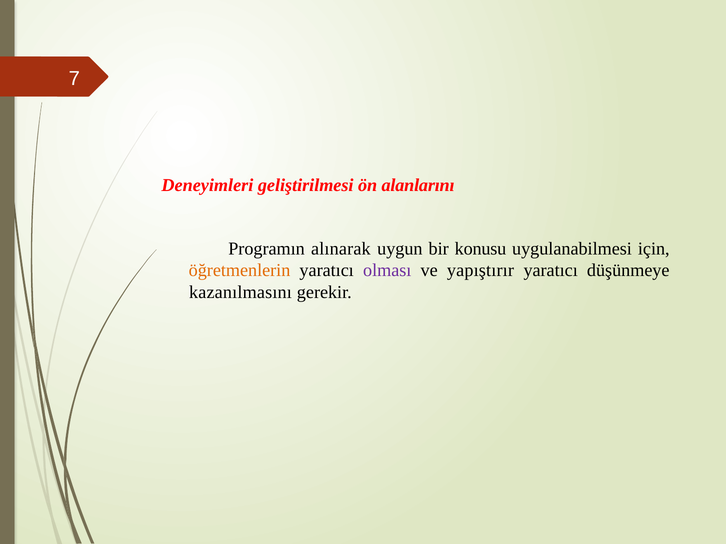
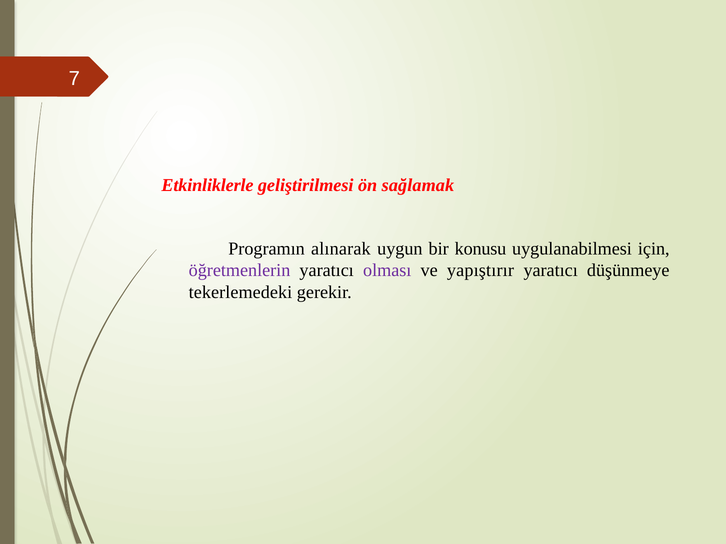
Deneyimleri: Deneyimleri -> Etkinliklerle (207, 185)
alanlarını: alanlarını -> sağlamak (418, 185)
öğretmenlerin colour: orange -> purple (240, 271)
kazanılmasını: kazanılmasını -> tekerlemedeki (241, 292)
